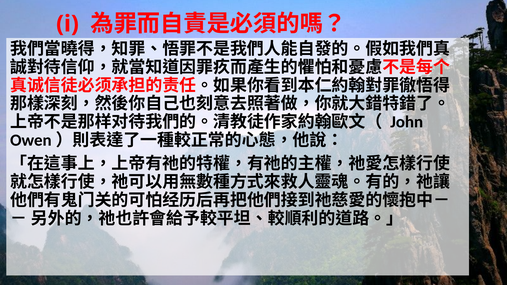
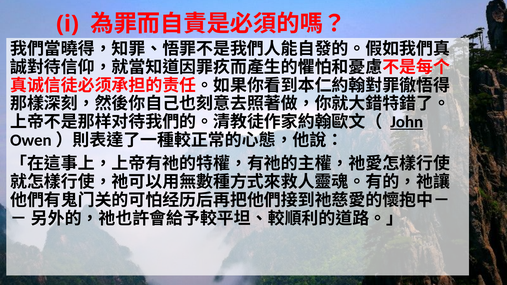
John underline: none -> present (407, 122)
